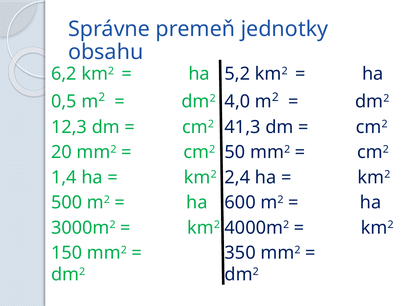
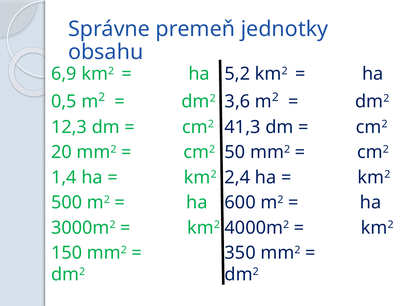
6,2: 6,2 -> 6,9 (64, 74)
4,0: 4,0 -> 3,6 (237, 101)
